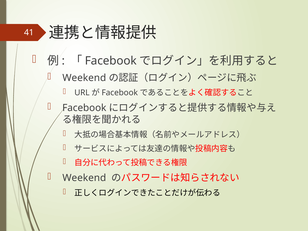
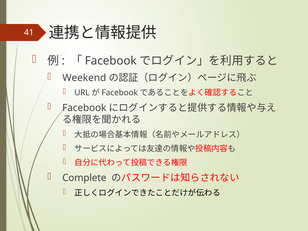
Weekend: Weekend -> Complete (84, 178)
